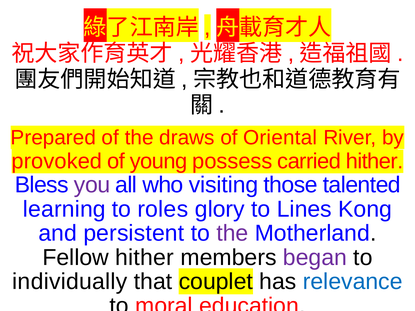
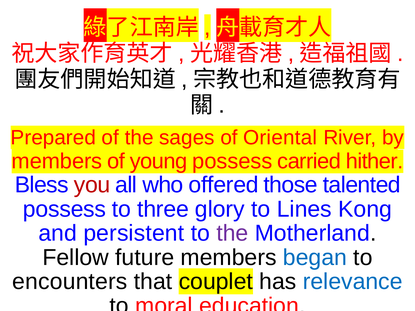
draws: draws -> sages (187, 138)
provoked: provoked -> members (57, 161)
you colour: purple -> red (92, 185)
visiting: visiting -> offered (224, 185)
learning: learning -> possess (64, 209)
roles: roles -> three (163, 209)
Fellow hither: hither -> future (145, 258)
began colour: purple -> blue (315, 258)
individually: individually -> encounters (70, 282)
